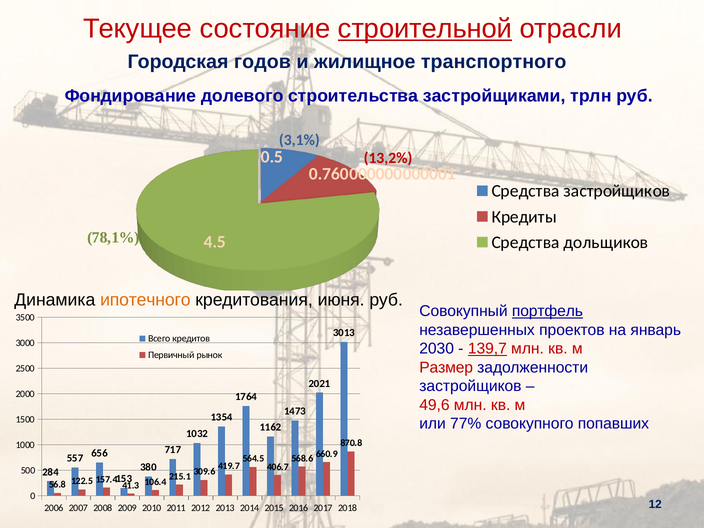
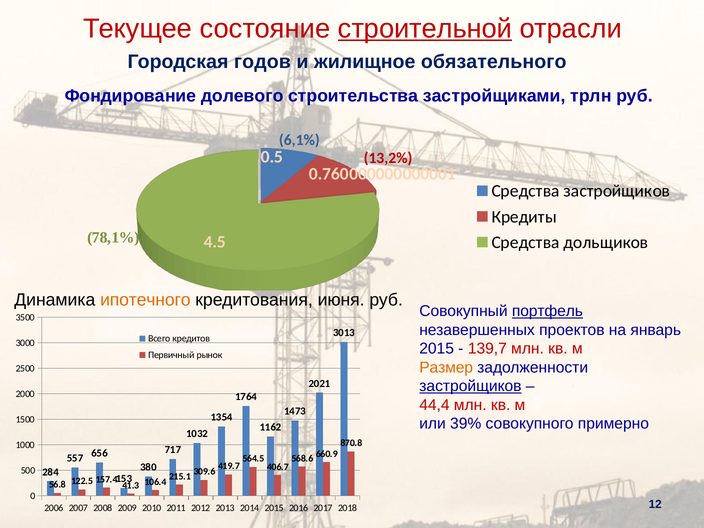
транспортного: транспортного -> обязательного (494, 62)
3,1%: 3,1% -> 6,1% (299, 140)
2030: 2030 -> 2015 (437, 349)
139,7 underline: present -> none (487, 349)
Размер colour: red -> orange (446, 367)
застройщиков underline: none -> present (470, 386)
49,6: 49,6 -> 44,4 (434, 405)
77%: 77% -> 39% (466, 424)
попавших: попавших -> примерно (613, 424)
